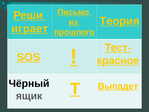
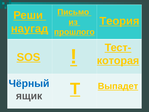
играет: играет -> наугад (30, 29)
красное: красное -> которая (118, 60)
Чёрный colour: black -> blue (29, 83)
